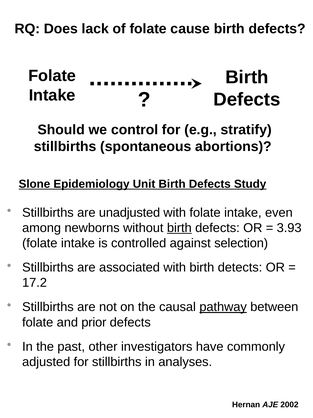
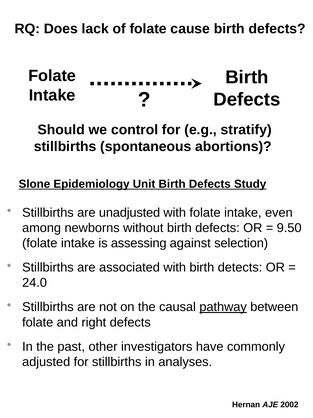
birth underline: present -> none (179, 227)
3.93: 3.93 -> 9.50 (289, 227)
controlled: controlled -> assessing (139, 243)
17.2: 17.2 -> 24.0 (35, 282)
prior: prior -> right (94, 322)
